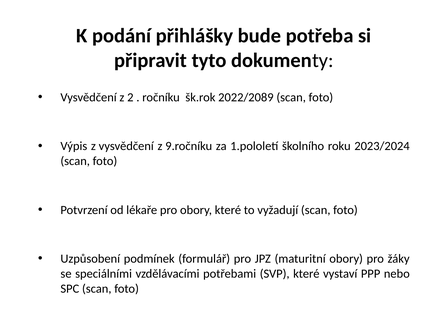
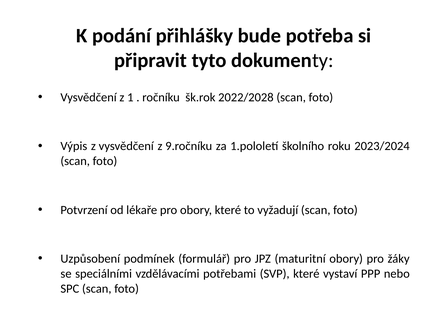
2: 2 -> 1 (130, 97)
2022/2089: 2022/2089 -> 2022/2028 (246, 97)
